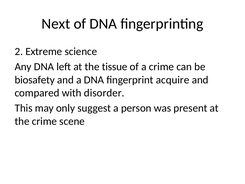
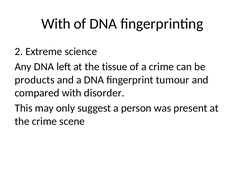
Next: Next -> With (56, 24)
biosafety: biosafety -> products (35, 80)
acquire: acquire -> tumour (173, 80)
